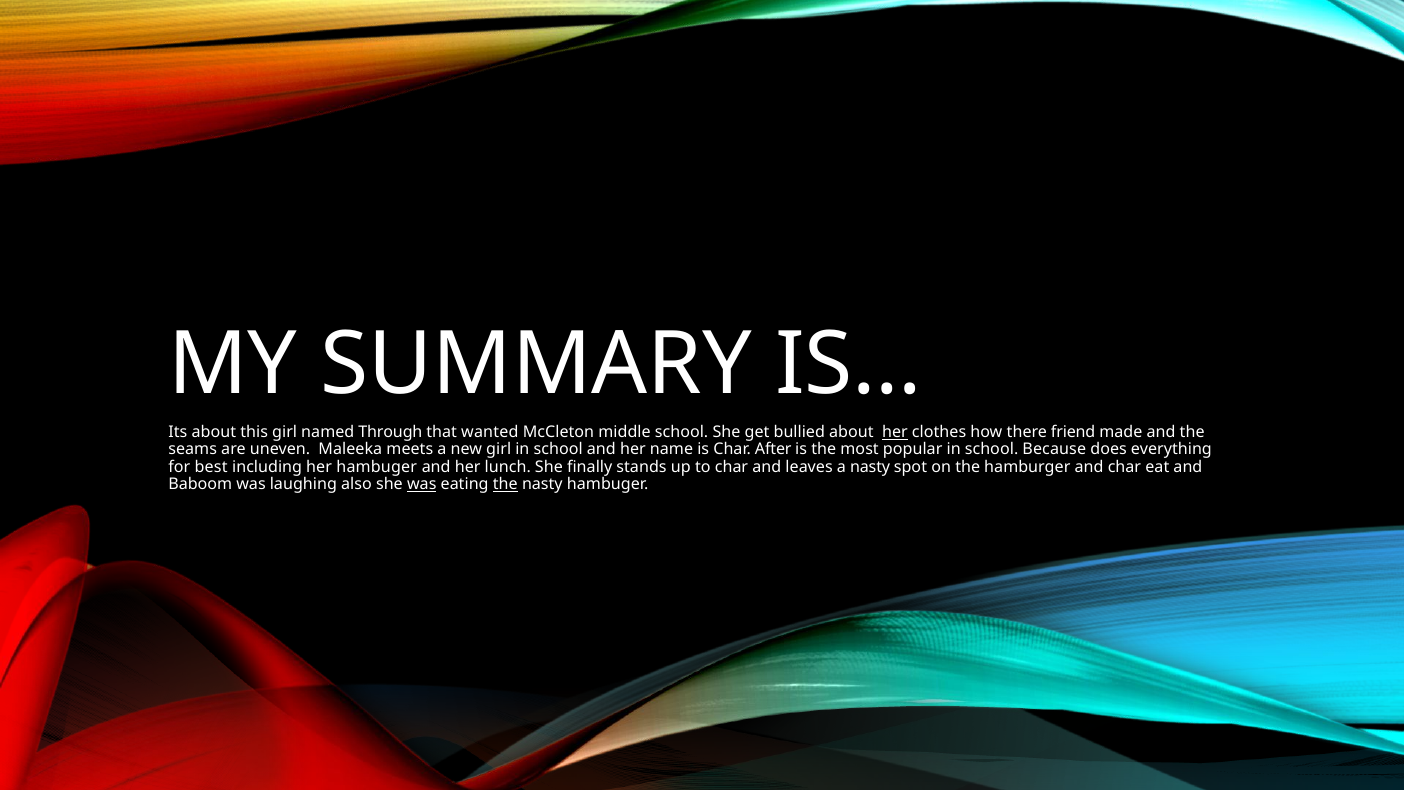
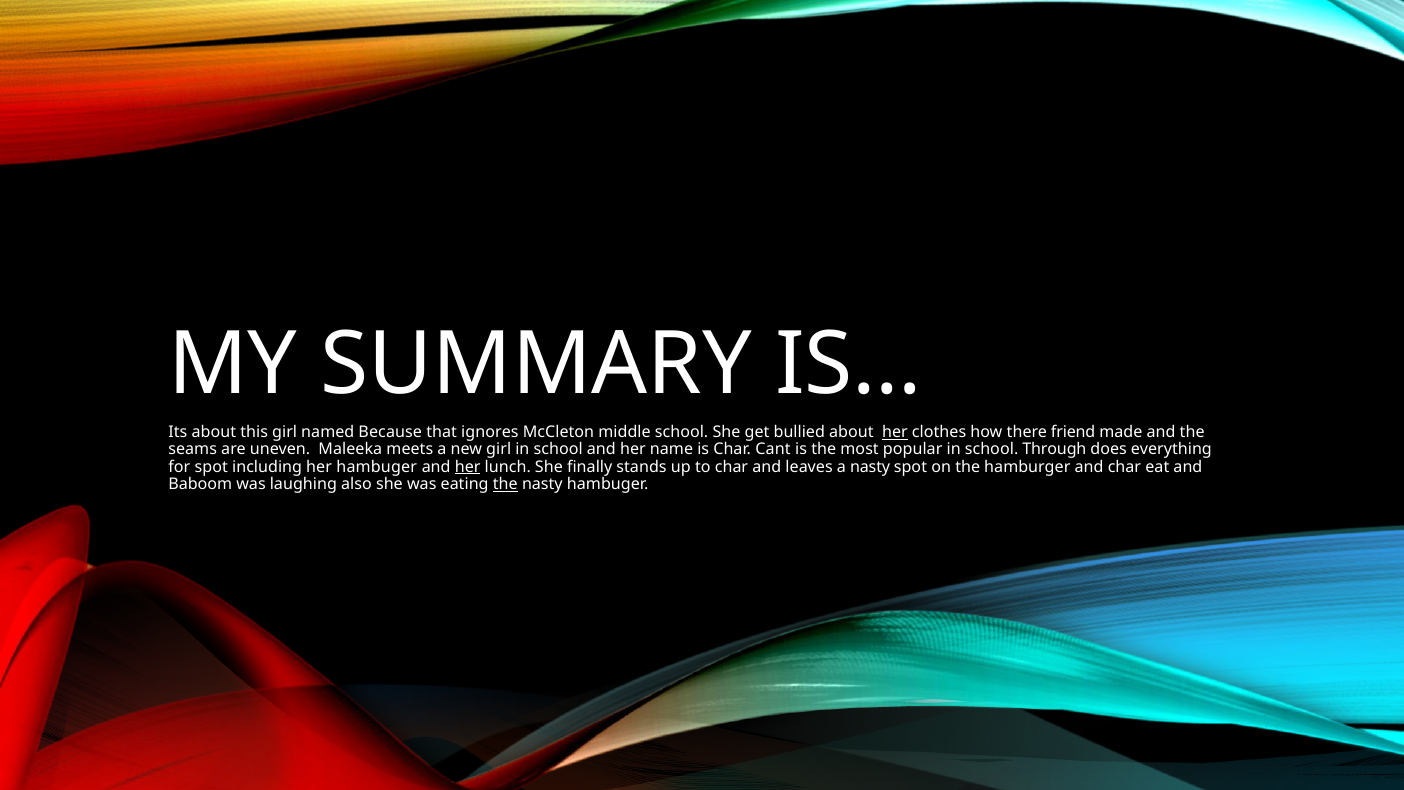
Through: Through -> Because (390, 432)
wanted: wanted -> ignores (490, 432)
After: After -> Cant (773, 450)
Because: Because -> Through (1054, 450)
for best: best -> spot (211, 467)
her underline: none -> present (468, 467)
was underline: present -> none (422, 484)
